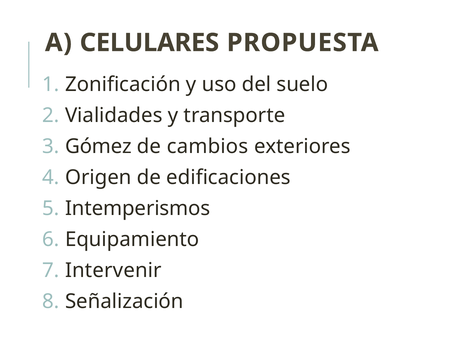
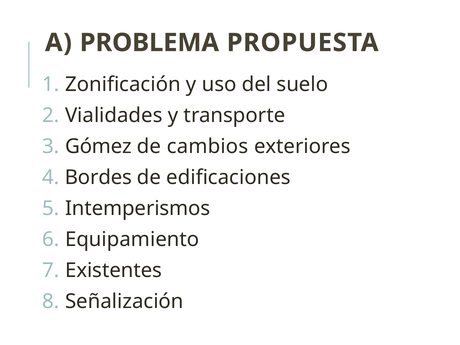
CELULARES: CELULARES -> PROBLEMA (149, 43)
Origen: Origen -> Bordes (98, 177)
Intervenir: Intervenir -> Existentes (114, 271)
